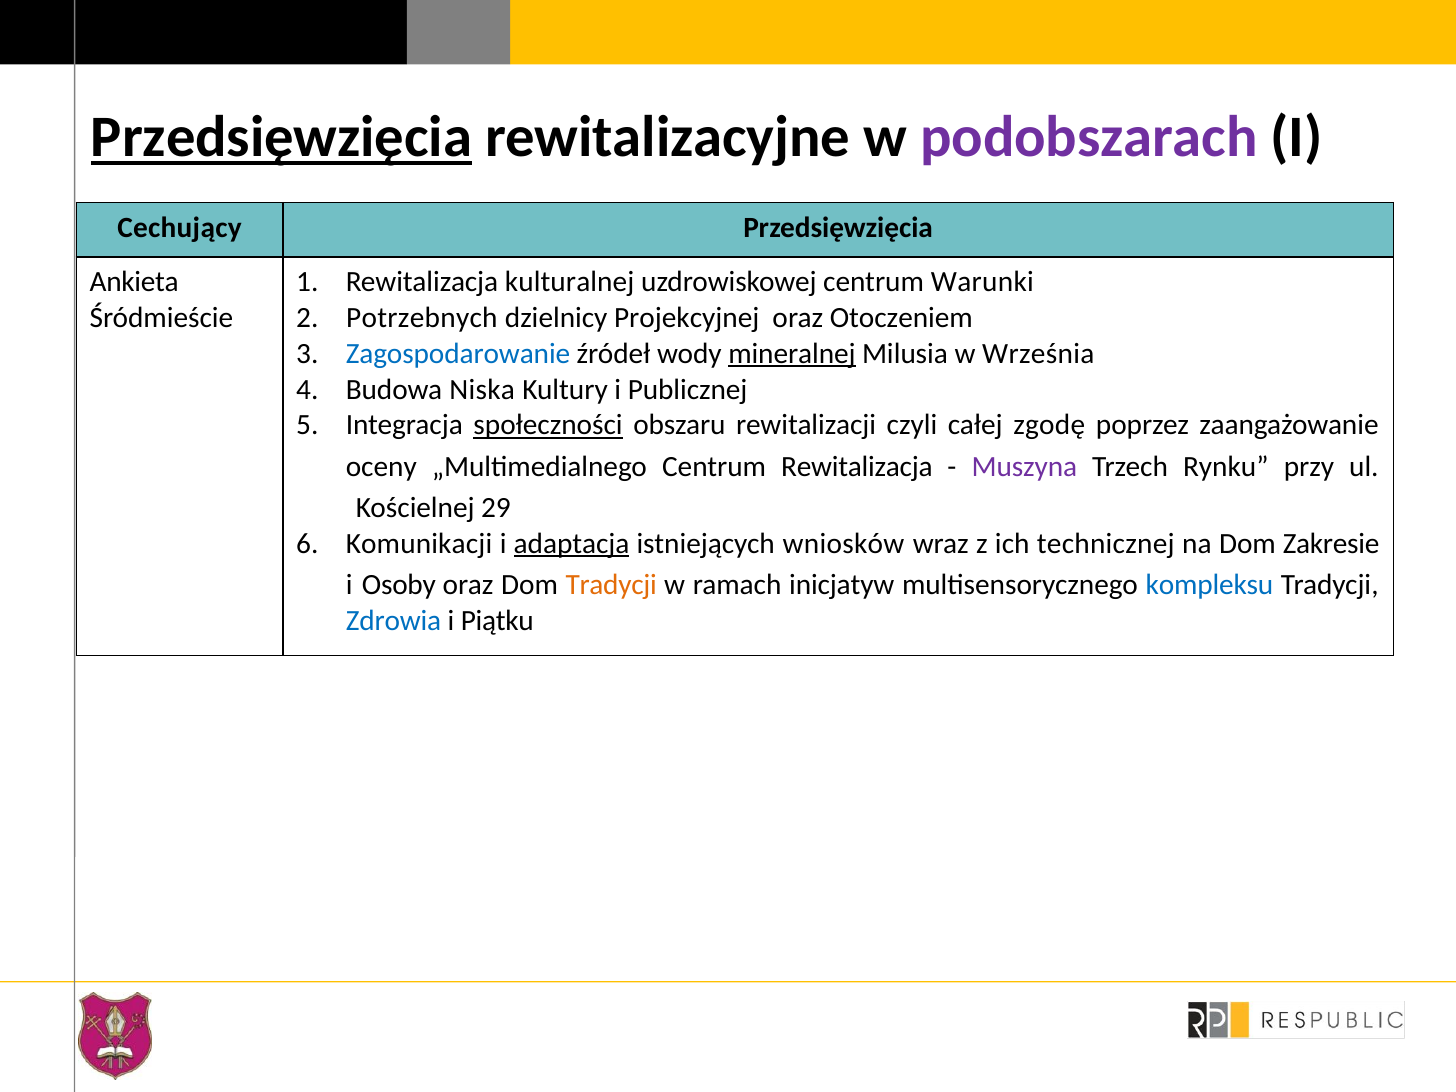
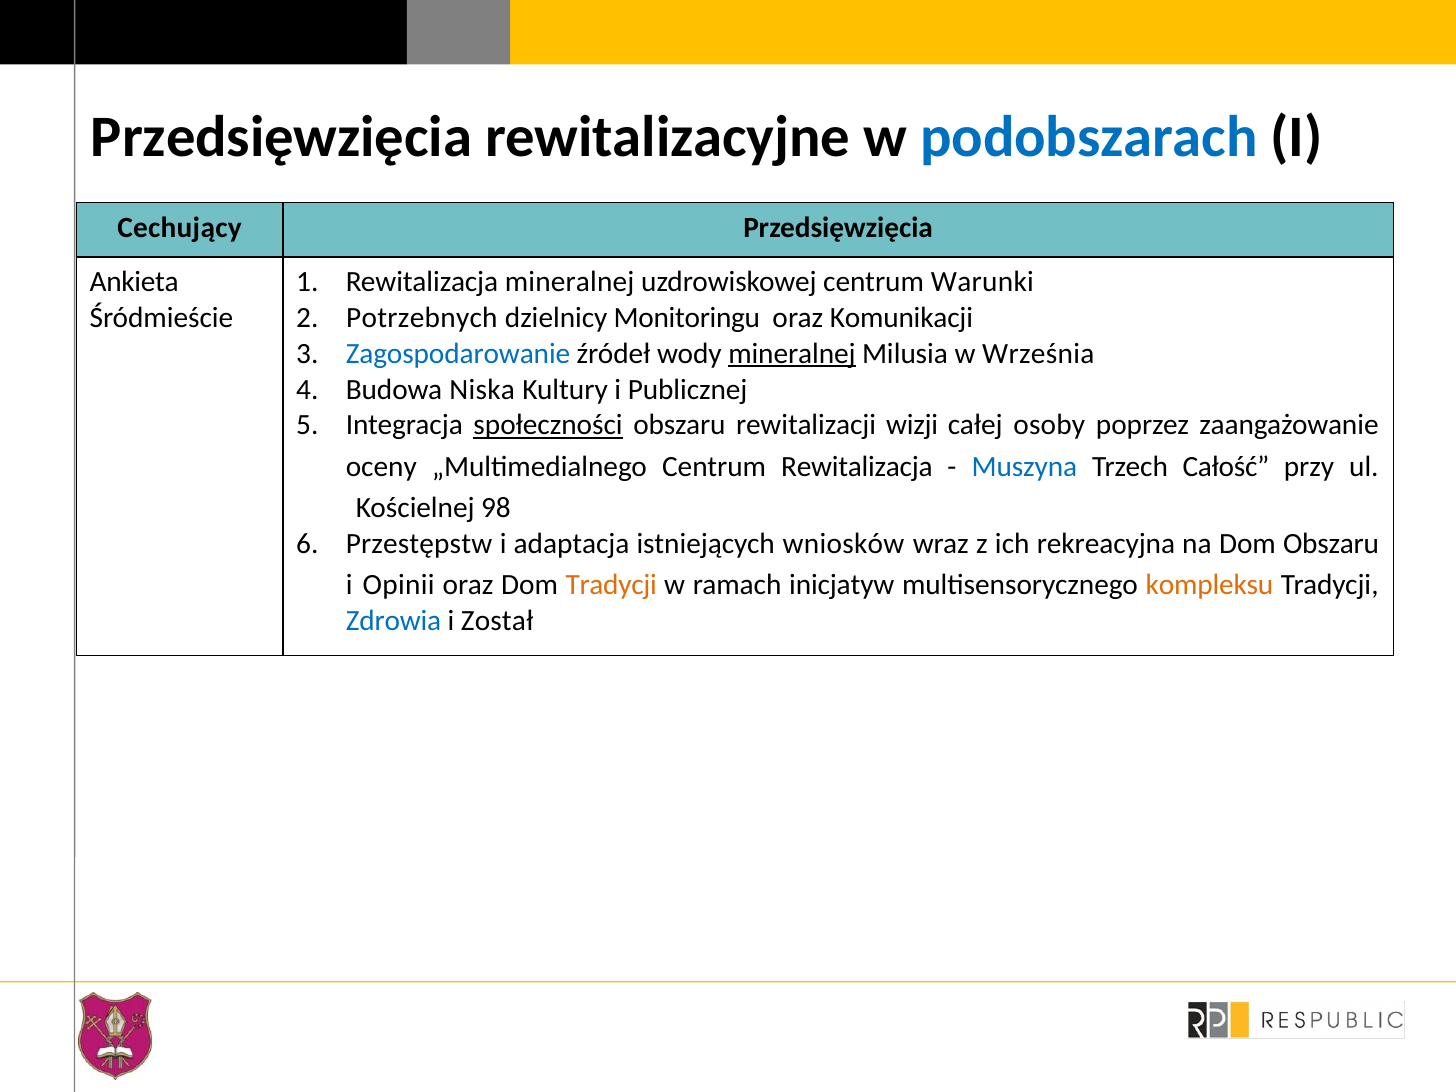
Przedsięwzięcia underline: present -> none (282, 138)
podobszarach colour: purple -> blue (1089, 138)
Rewitalizacja kulturalnej: kulturalnej -> mineralnej (570, 282)
Projekcyjnej: Projekcyjnej -> Monitoringu (687, 318)
Otoczeniem: Otoczeniem -> Komunikacji (901, 318)
czyli: czyli -> wizji (912, 425)
zgodę: zgodę -> osoby (1049, 425)
Muszyna colour: purple -> blue (1024, 466)
Rynku: Rynku -> Całość (1226, 466)
29: 29 -> 98 (496, 507)
Komunikacji: Komunikacji -> Przestępstw (419, 543)
adaptacja underline: present -> none (572, 543)
technicznej: technicznej -> rekreacyjna (1106, 543)
Dom Zakresie: Zakresie -> Obszaru (1331, 543)
Osoby: Osoby -> Opinii (399, 584)
kompleksu colour: blue -> orange (1210, 584)
Piątku: Piątku -> Został (497, 620)
